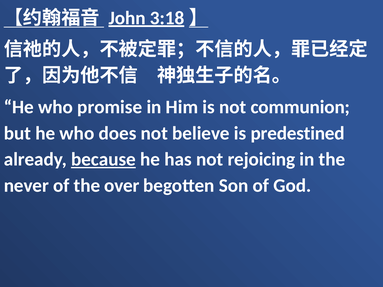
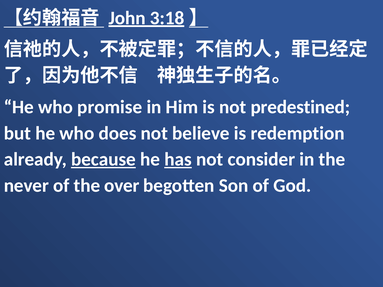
communion: communion -> predestined (300, 107)
predestined: predestined -> redemption (298, 133)
has underline: none -> present (178, 160)
rejoicing: rejoicing -> consider (261, 160)
